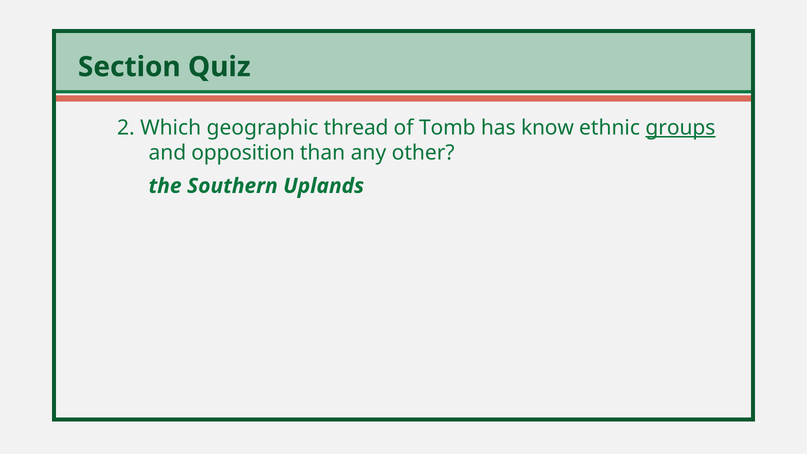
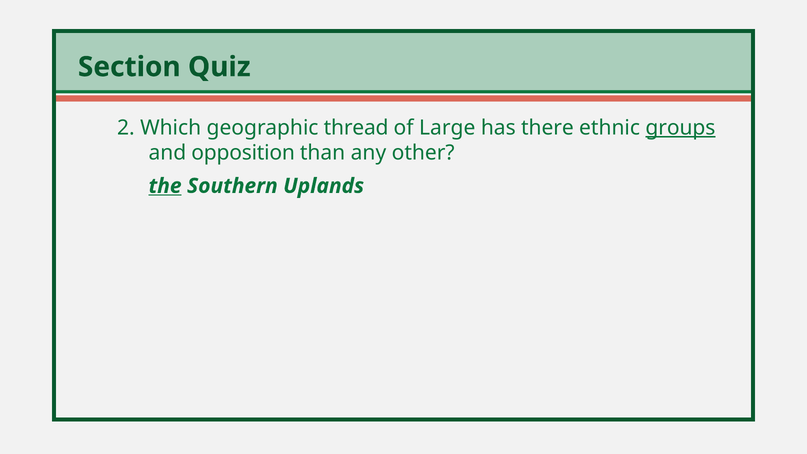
Tomb: Tomb -> Large (447, 128)
know: know -> there (547, 128)
the underline: none -> present (165, 186)
